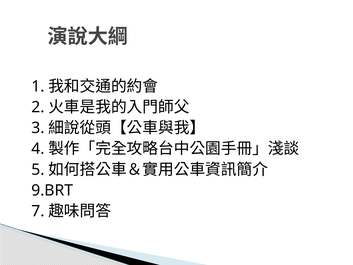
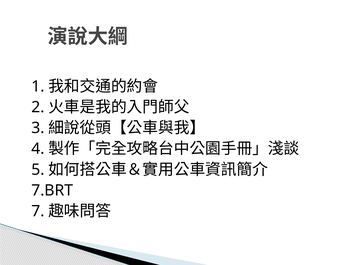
9.BRT: 9.BRT -> 7.BRT (52, 190)
